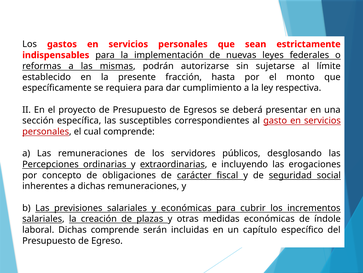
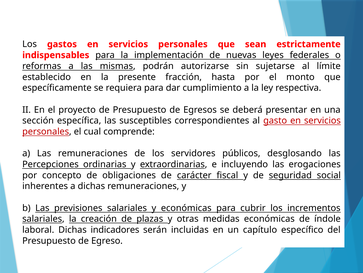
Dichas comprende: comprende -> indicadores (115, 229)
